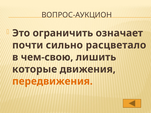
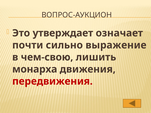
ограничить: ограничить -> утверждает (63, 33)
расцветало: расцветало -> выражение (116, 45)
которые: которые -> монарха (35, 69)
передвижения colour: orange -> red (52, 81)
